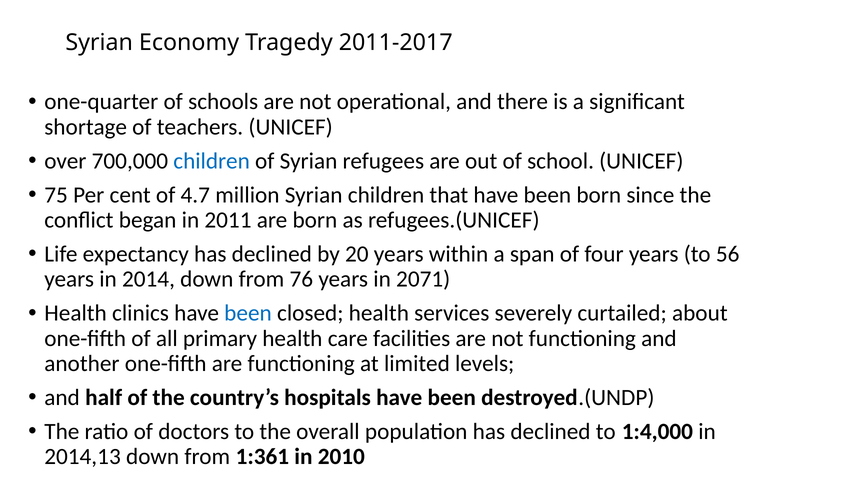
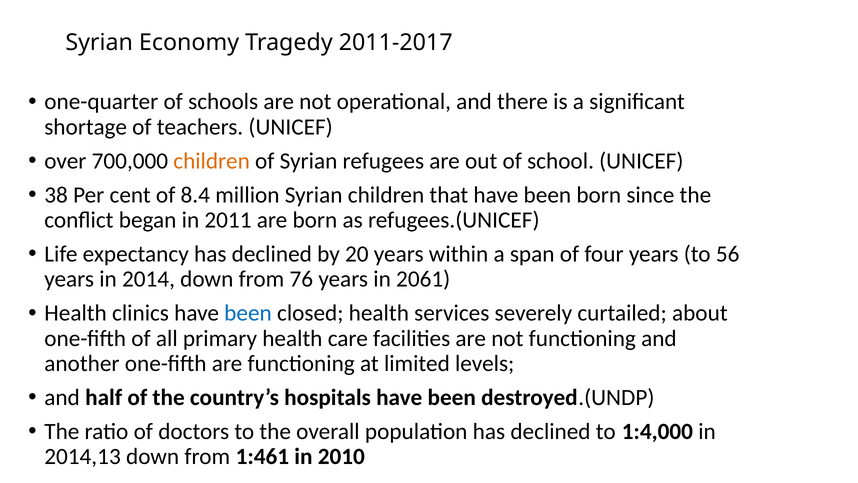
children colour: blue -> orange (212, 161)
75: 75 -> 38 (56, 195)
4.7: 4.7 -> 8.4 (195, 195)
2071: 2071 -> 2061 (423, 279)
1:361: 1:361 -> 1:461 (262, 456)
